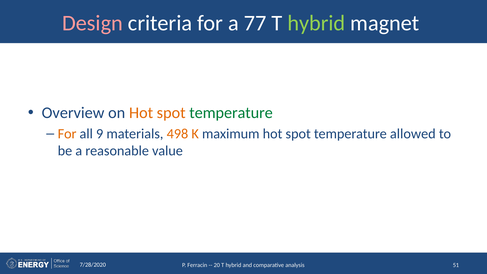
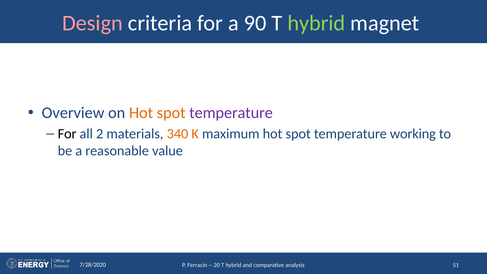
77: 77 -> 90 (255, 23)
temperature colour: green -> purple (231, 113)
For colour: orange -> black (67, 134)
9: 9 -> 2 (100, 134)
498: 498 -> 340 (177, 134)
allowed: allowed -> working (413, 134)
